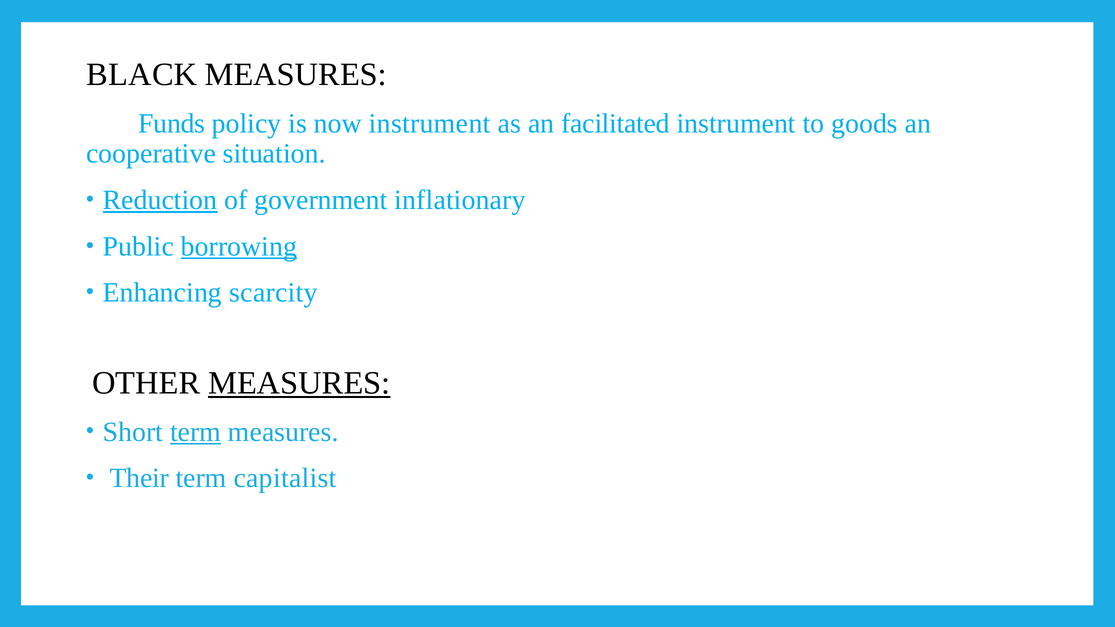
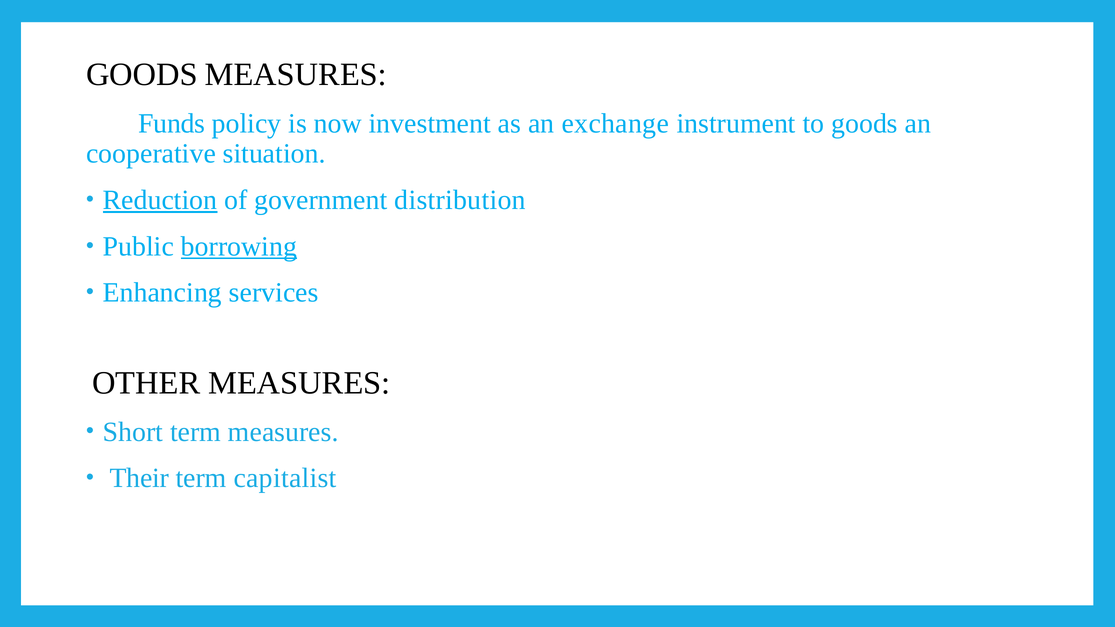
BLACK: BLACK -> GOODS (142, 75)
now instrument: instrument -> investment (430, 124)
facilitated: facilitated -> exchange (615, 124)
inflationary: inflationary -> distribution (460, 200)
scarcity: scarcity -> services (274, 293)
MEASURES underline: present -> none (299, 383)
term underline: present -> none (196, 432)
